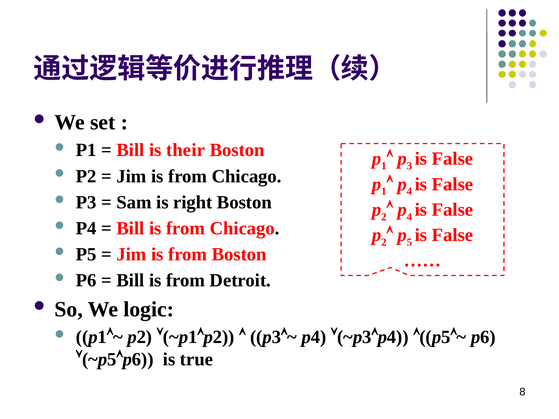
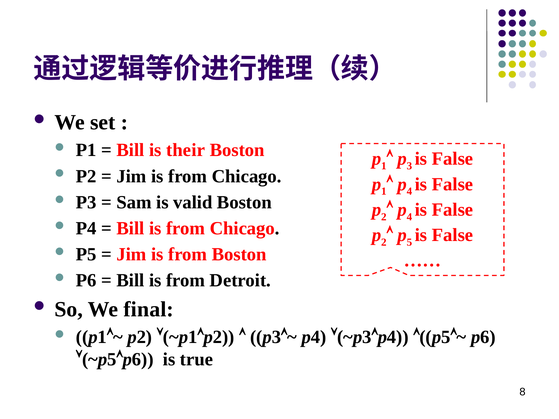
right: right -> valid (193, 202)
logic: logic -> final (149, 309)
